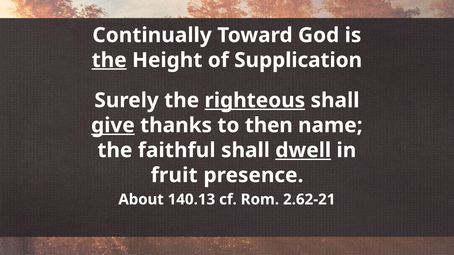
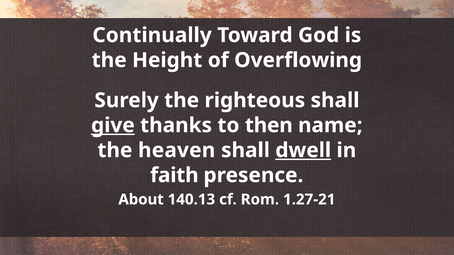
the underline: present -> none (109, 60)
Supplication: Supplication -> Overflowing (298, 60)
righteous underline: present -> none (255, 101)
faithful: faithful -> heaven (177, 151)
fruit: fruit -> faith (174, 176)
2.62-21: 2.62-21 -> 1.27-21 (309, 200)
